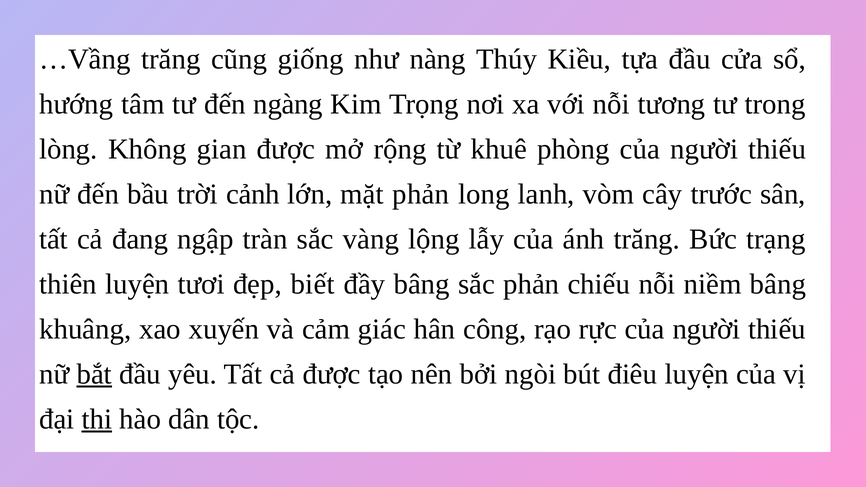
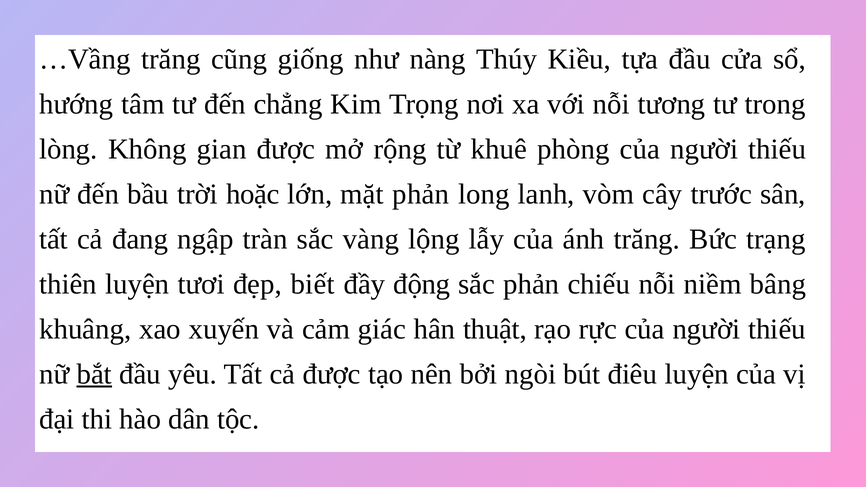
ngàng: ngàng -> chẳng (288, 104)
cảnh: cảnh -> hoặc (253, 194)
đầy bâng: bâng -> động (422, 284)
công: công -> thuật (495, 329)
thi underline: present -> none (97, 419)
